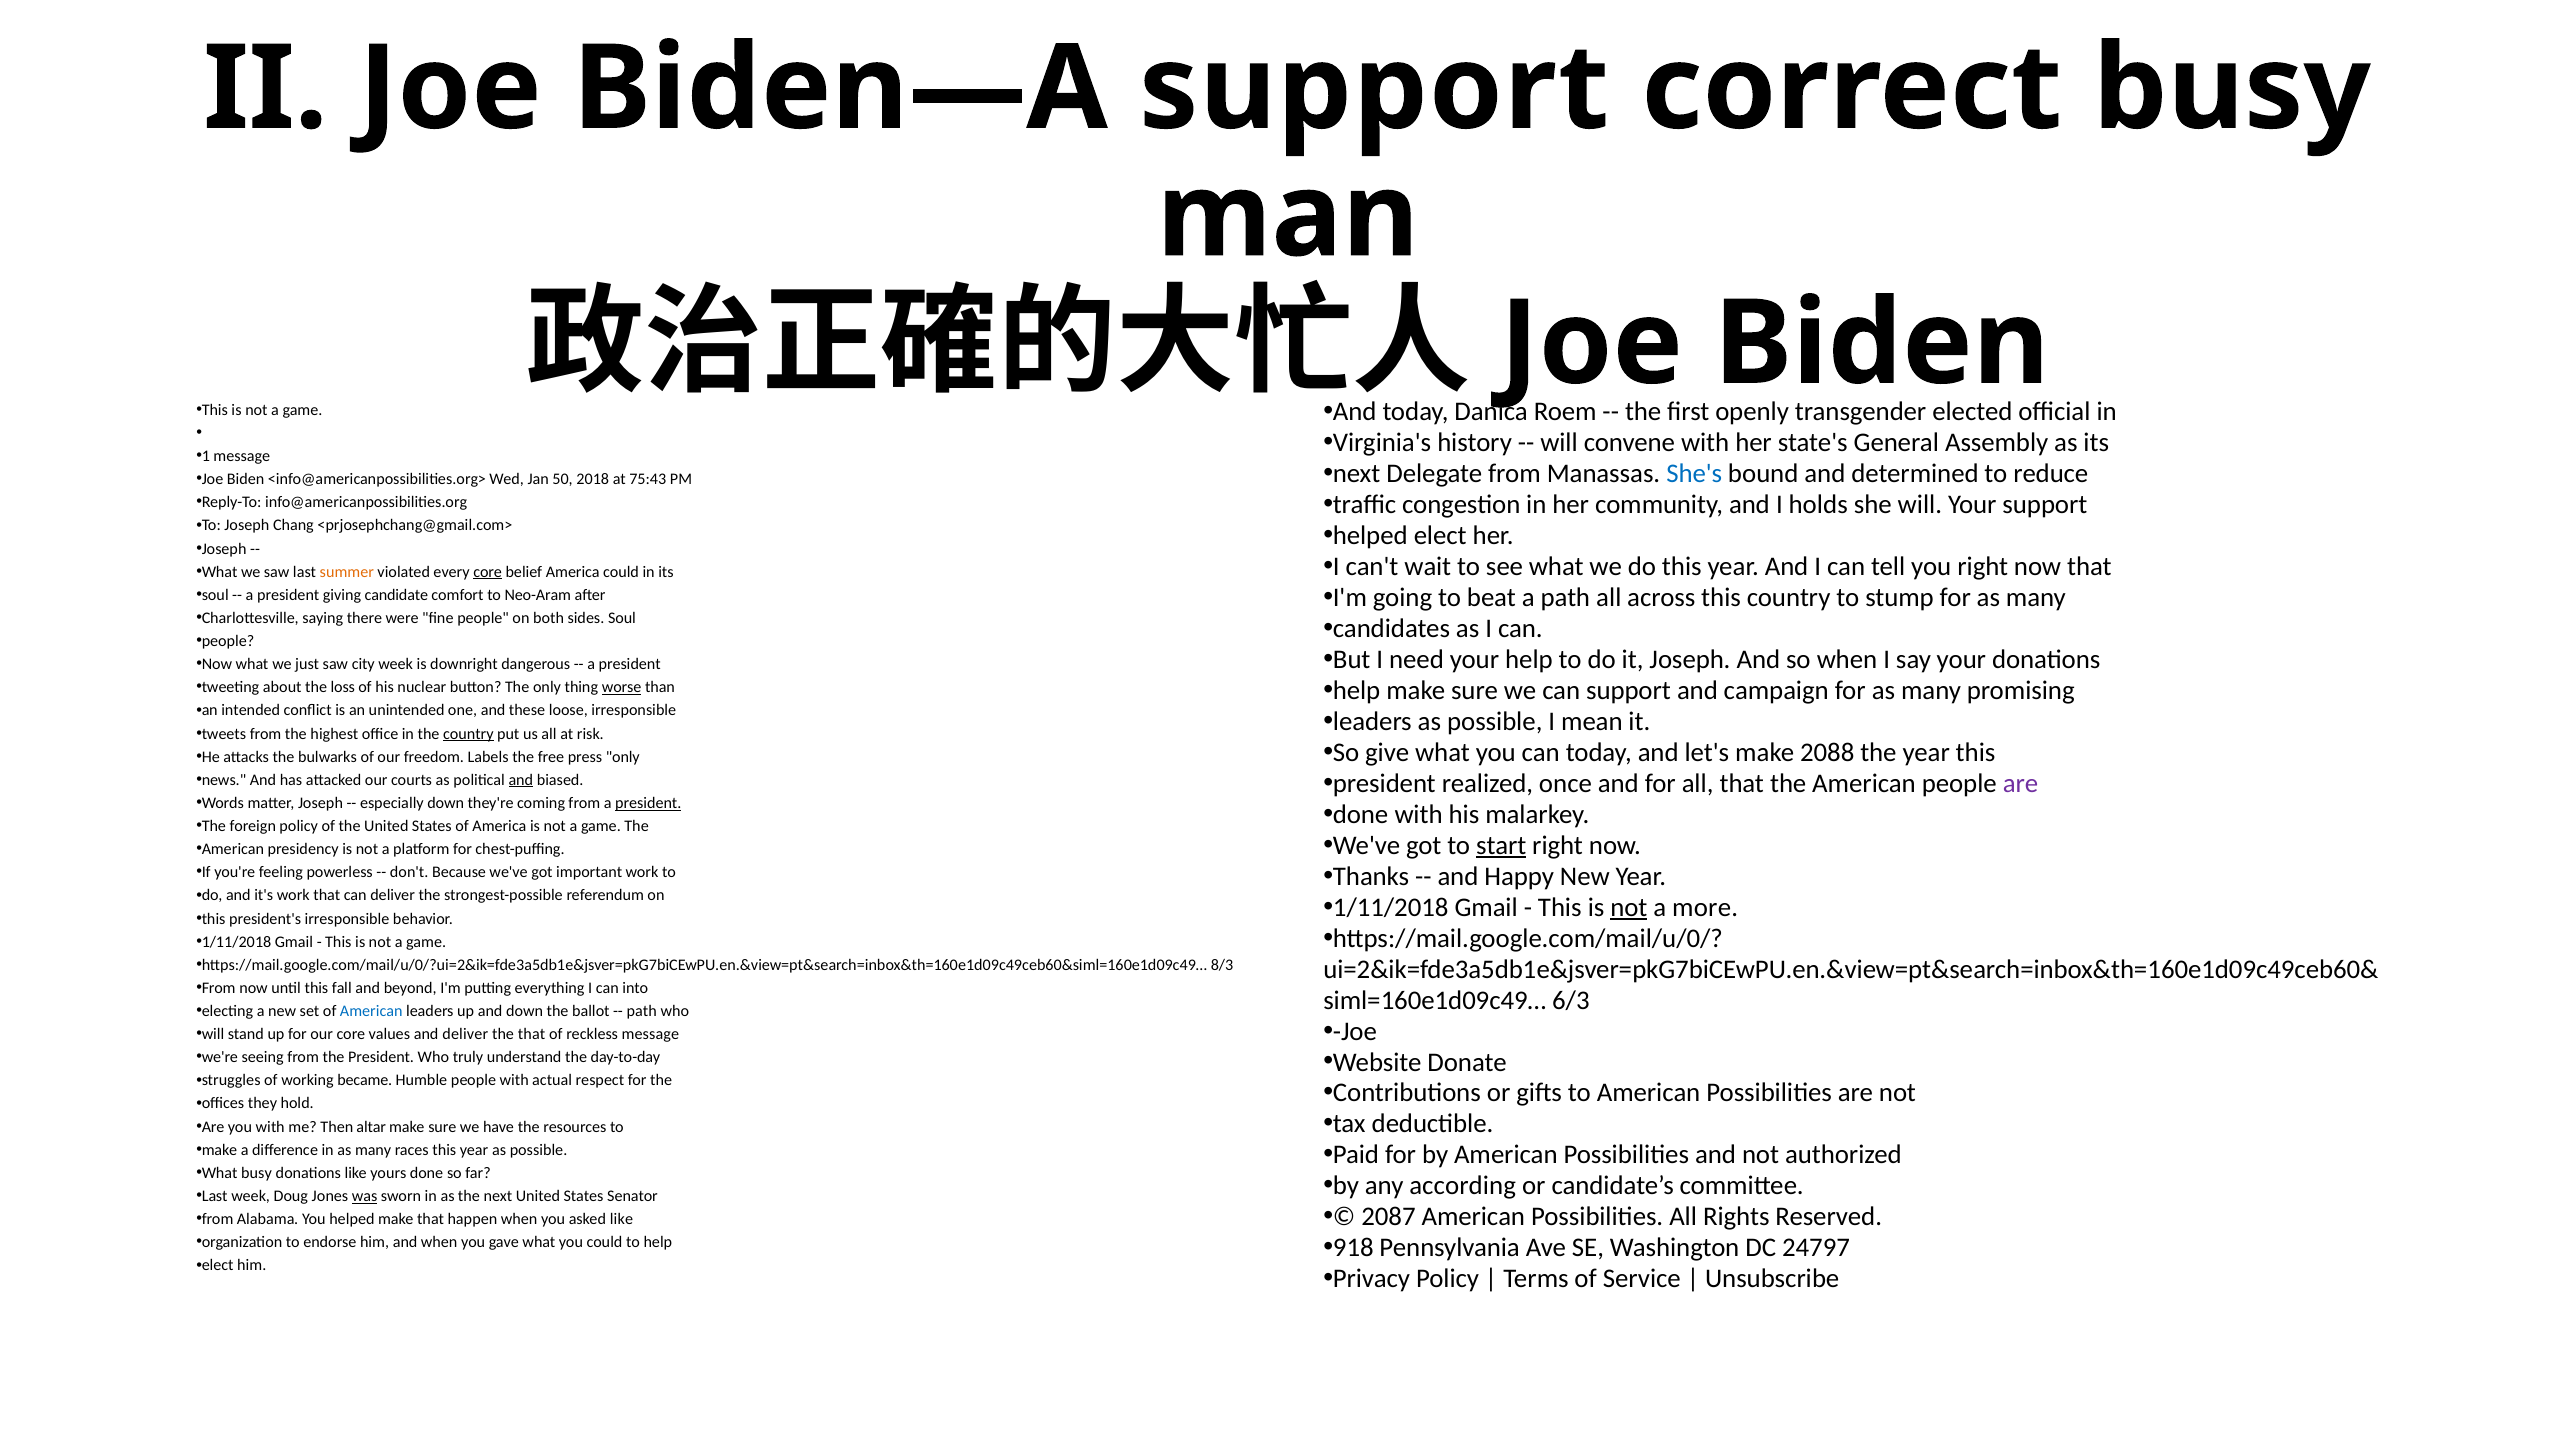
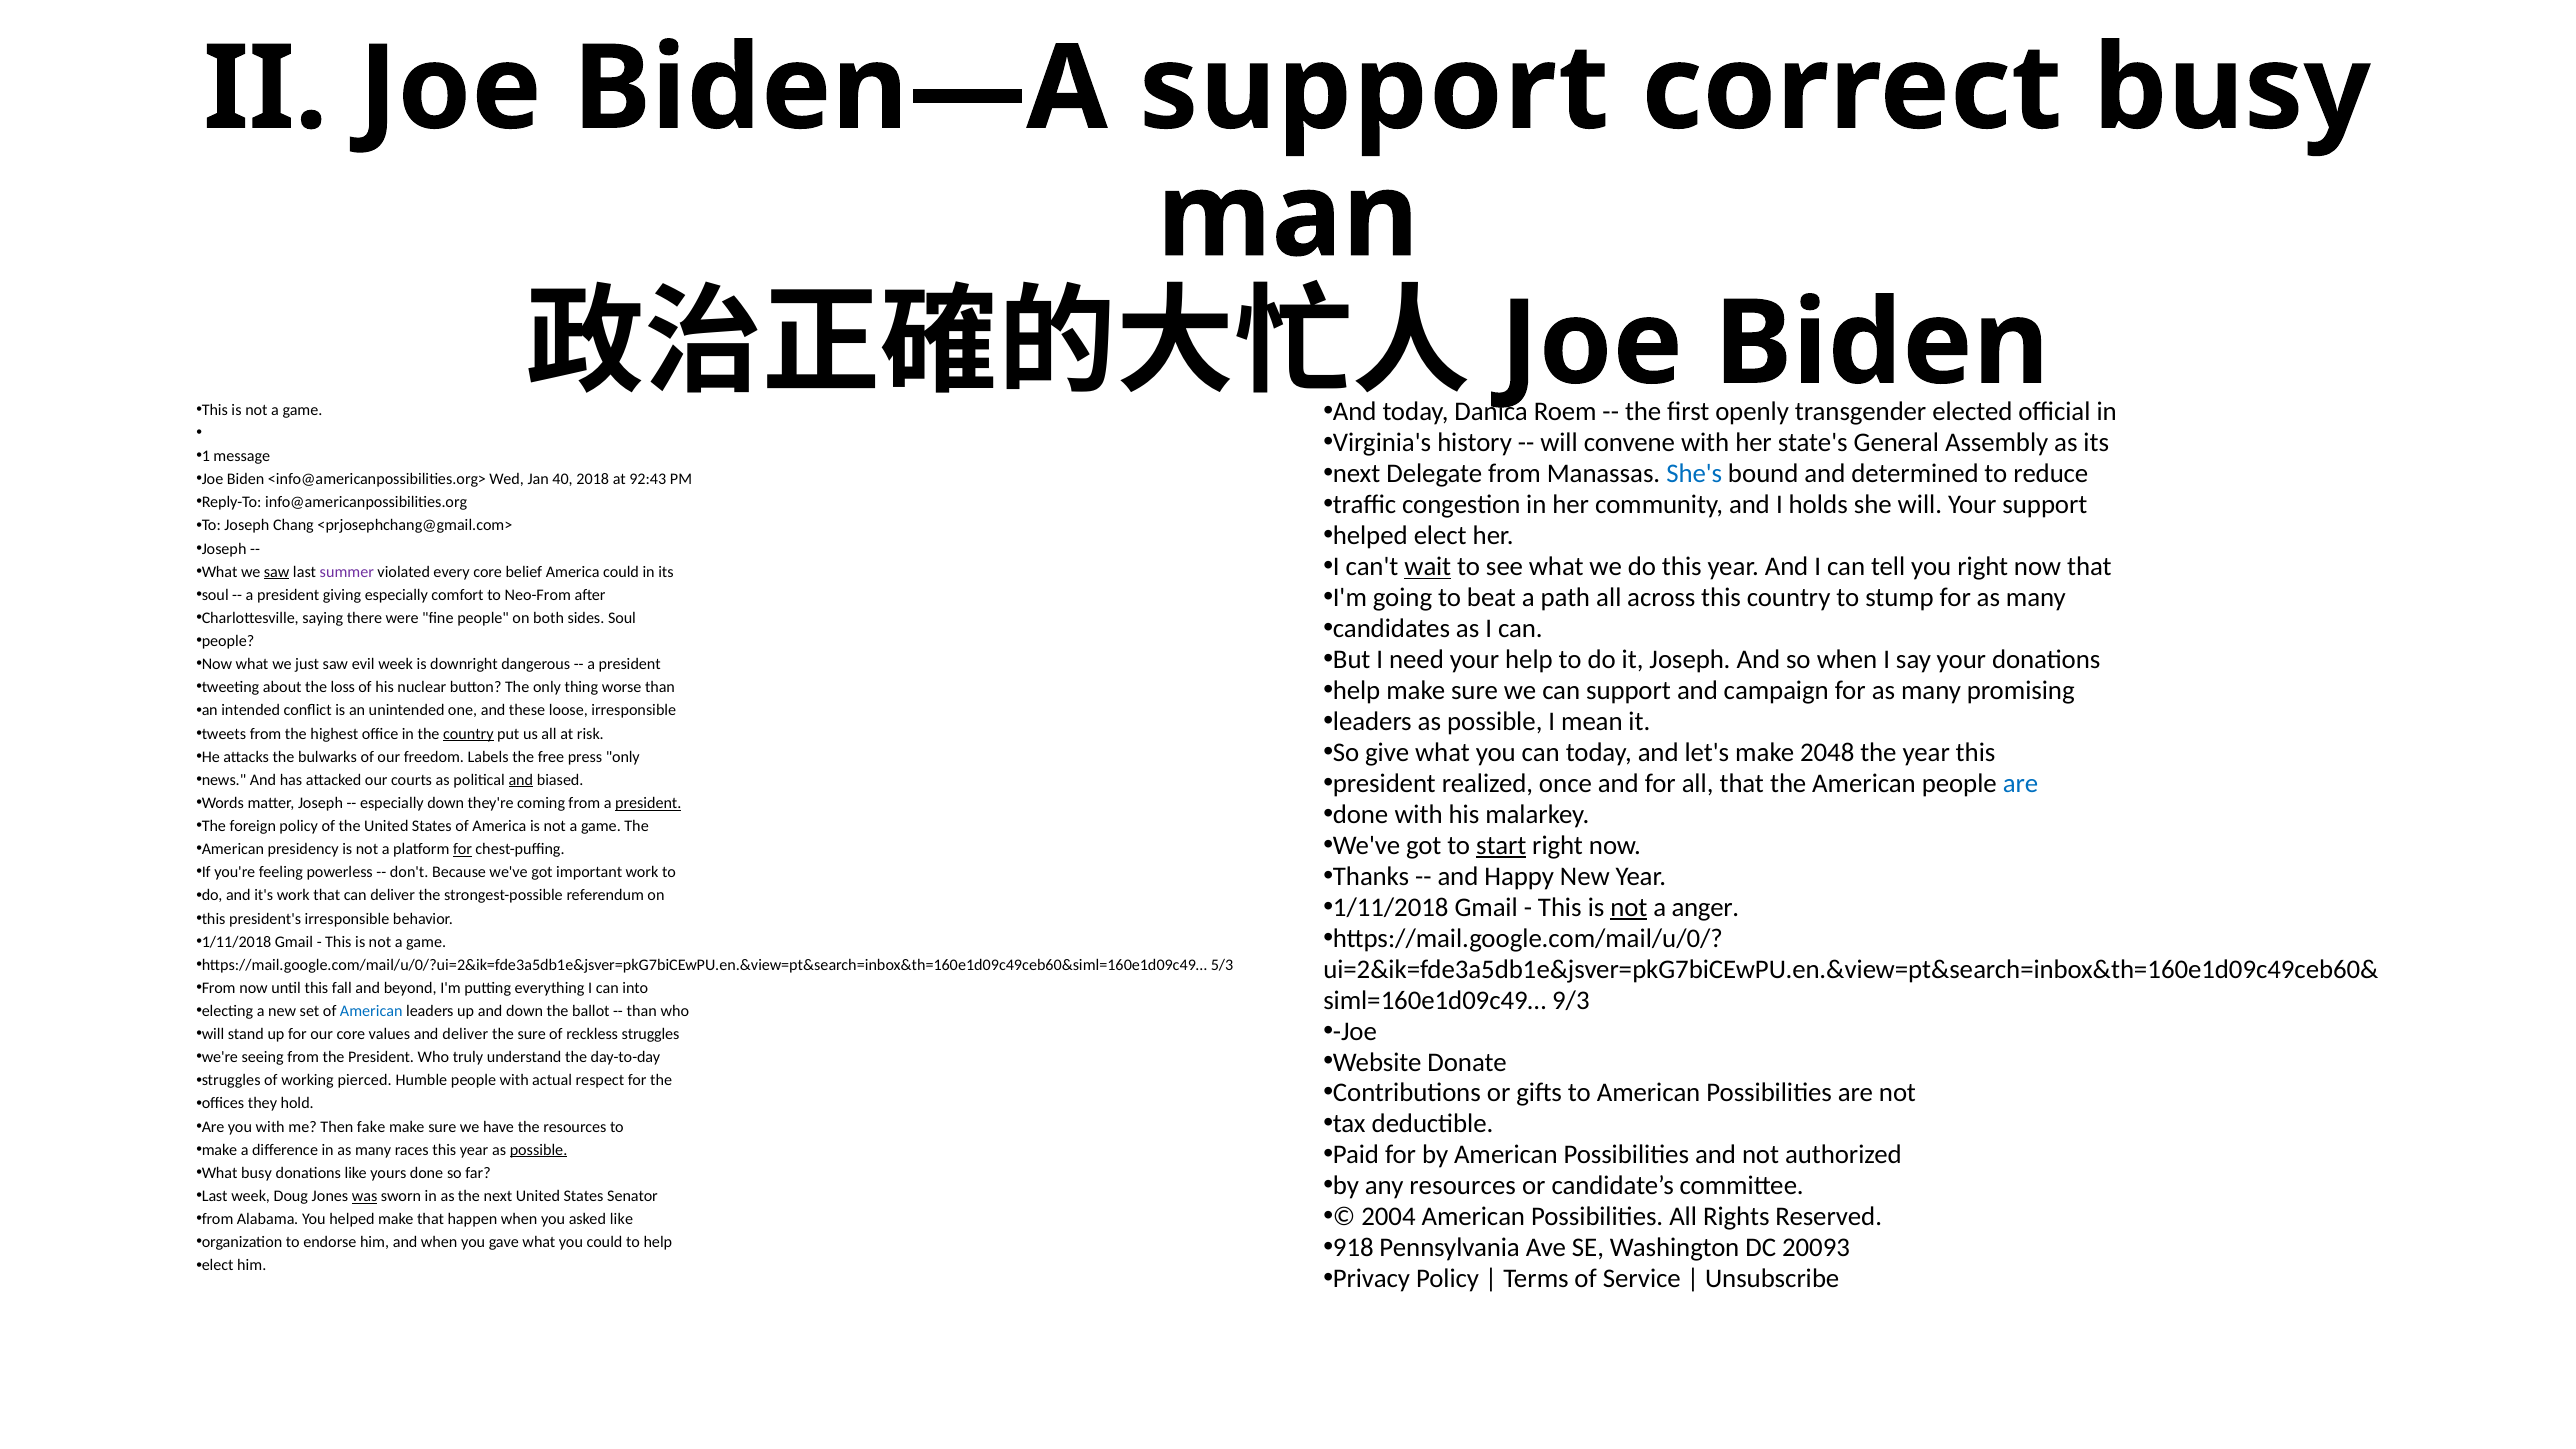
50: 50 -> 40 (563, 479)
75:43: 75:43 -> 92:43 (648, 479)
wait underline: none -> present (1428, 567)
saw underline: none -> present (277, 572)
summer colour: orange -> purple (347, 572)
core underline: present -> none (488, 572)
giving candidate: candidate -> especially (396, 595)
Neo-Aram: Neo-Aram -> Neo-From (538, 595)
city: city -> evil (363, 664)
worse underline: present -> none (622, 687)
2088: 2088 -> 2048 (1827, 753)
are colour: purple -> blue (2020, 784)
for underline: none -> present (463, 849)
more: more -> anger (1705, 907)
8/3: 8/3 -> 5/3 (1222, 965)
6/3: 6/3 -> 9/3 (1571, 1000)
path: path -> than (642, 1011)
the that: that -> sure (532, 1034)
reckless message: message -> struggles (651, 1034)
became: became -> pierced (365, 1081)
altar: altar -> fake (371, 1127)
possible underline: none -> present (539, 1150)
any according: according -> resources (1463, 1186)
2087: 2087 -> 2004 (1388, 1217)
24797: 24797 -> 20093 (1816, 1248)
